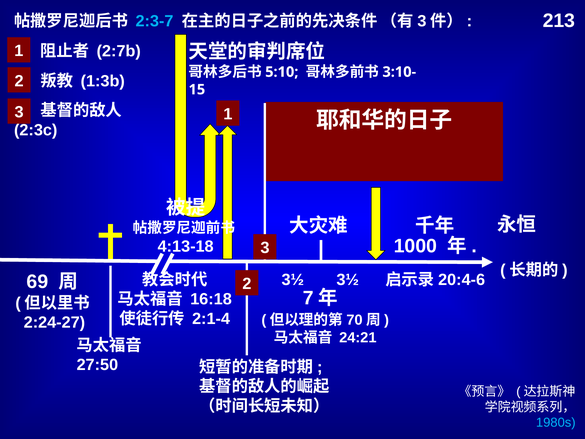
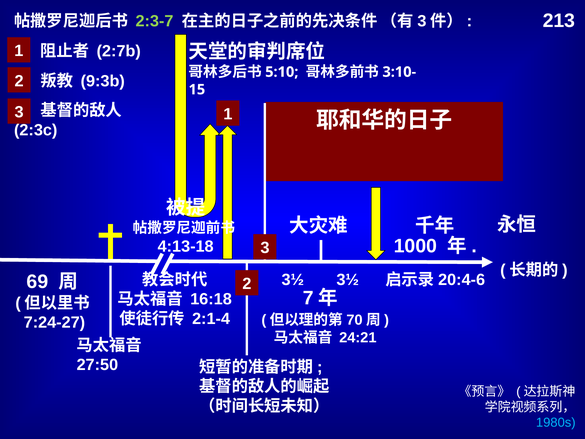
2:3-7 colour: light blue -> light green (154, 21)
1:3b: 1:3b -> 9:3b (103, 81)
2:24-27: 2:24-27 -> 7:24-27 (54, 322)
